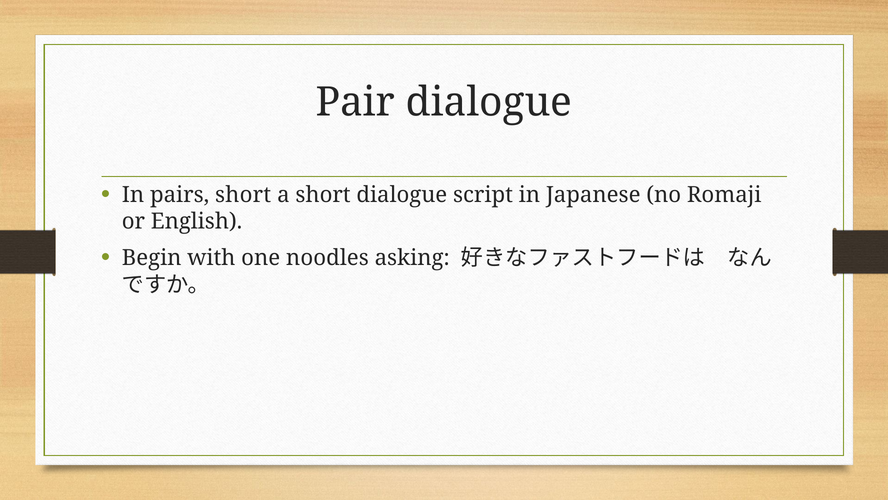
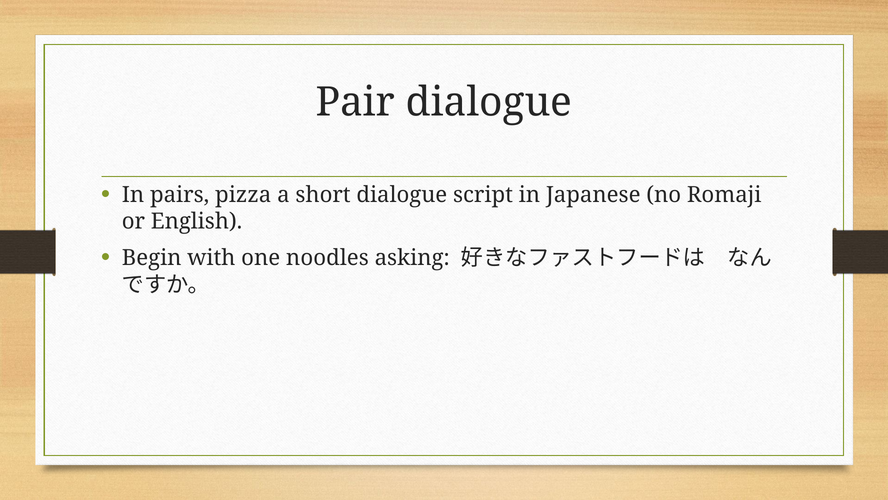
pairs short: short -> pizza (243, 195)
